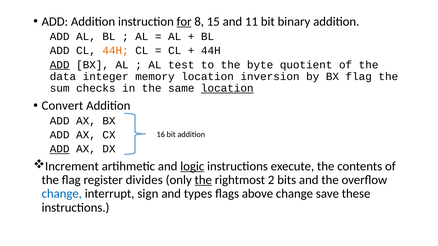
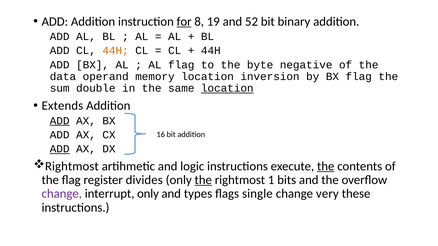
15: 15 -> 19 (213, 22)
11: 11 -> 52 (252, 22)
ADD underline: present -> none (60, 65)
AL test: test -> flag (181, 65)
quotient: quotient -> negative (306, 65)
integer: integer -> operand (106, 77)
checks: checks -> double (96, 88)
Convert: Convert -> Extends (62, 106)
ADD underline: none -> present (60, 121)
Increment: Increment -> Rightmost (72, 166)
logic underline: present -> none (192, 166)
the underline: none -> present (326, 166)
2: 2 -> 1 (271, 180)
change colour: blue -> purple (62, 194)
interrupt sign: sign -> only (148, 194)
above: above -> single (257, 194)
save: save -> very (327, 194)
